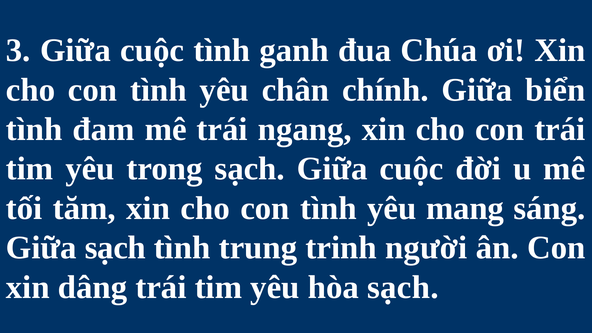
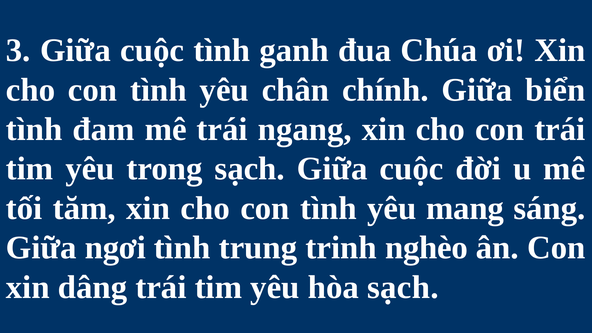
Giữa sạch: sạch -> ngơi (115, 248)
người: người -> nghèo (426, 248)
